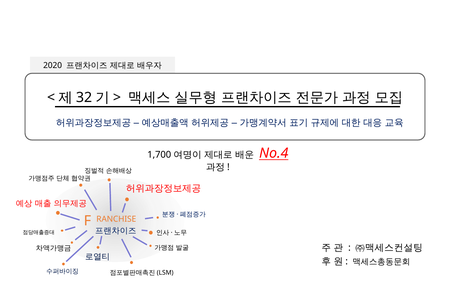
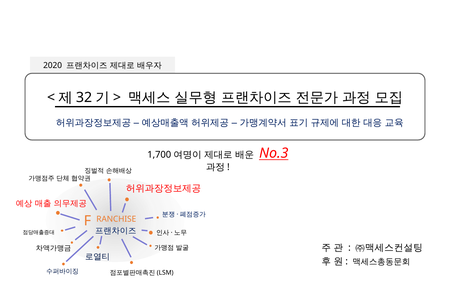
No.4: No.4 -> No.3 (274, 153)
